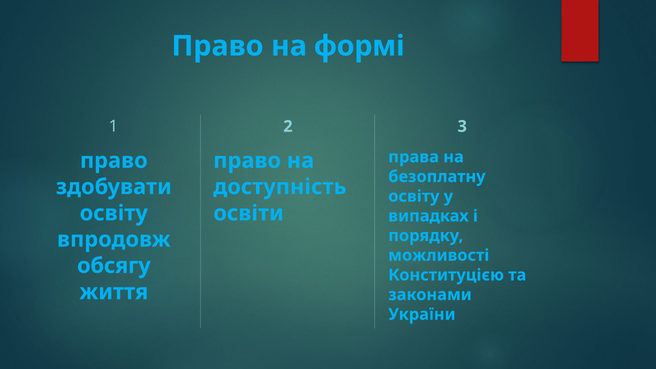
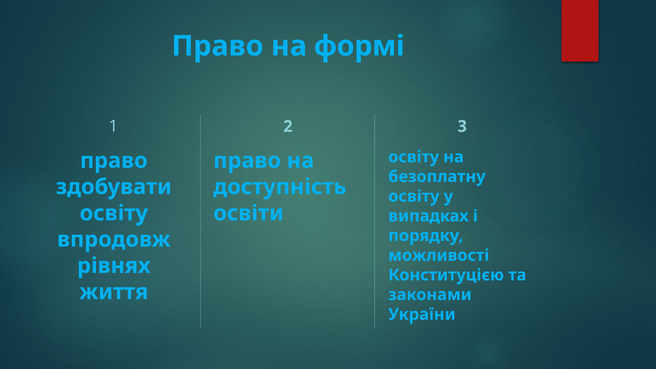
права: права -> освіту (414, 157)
обсягу: обсягу -> рівнях (114, 266)
